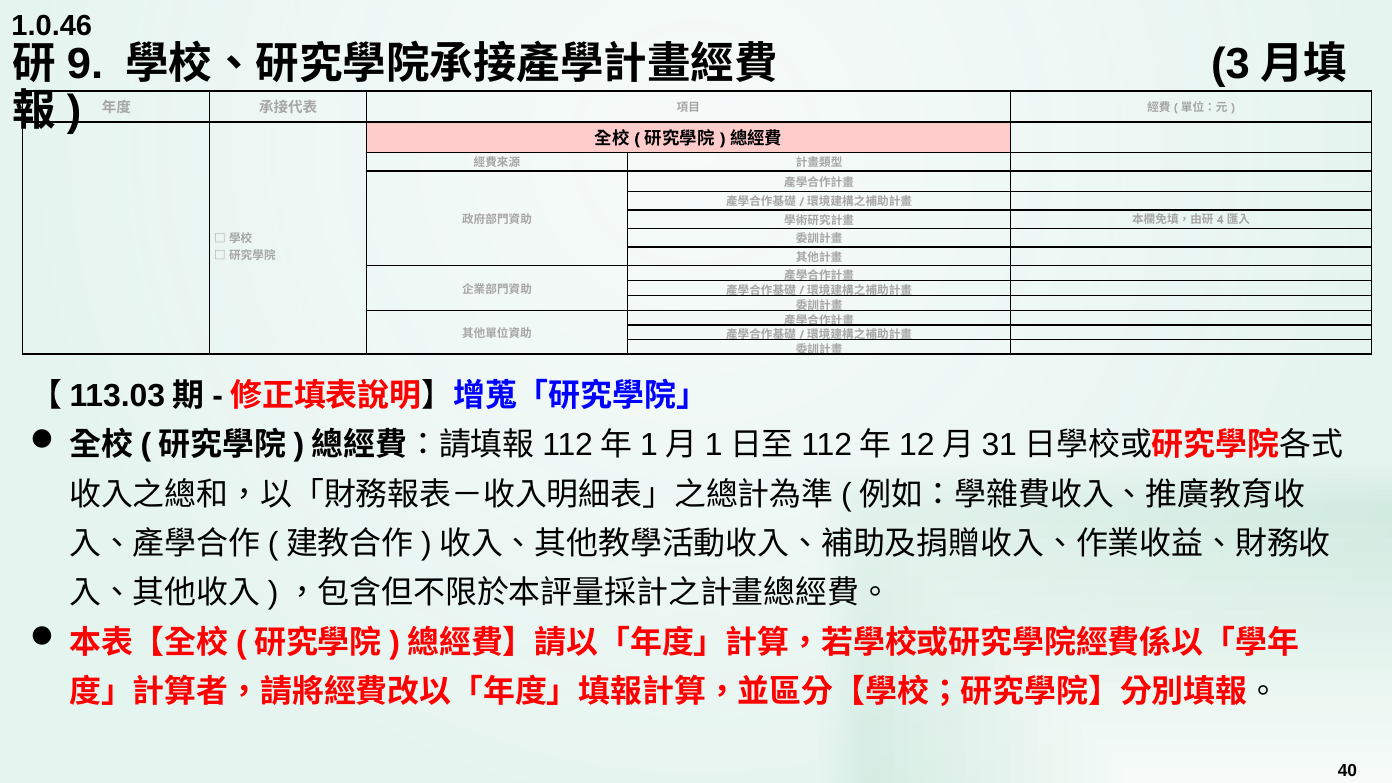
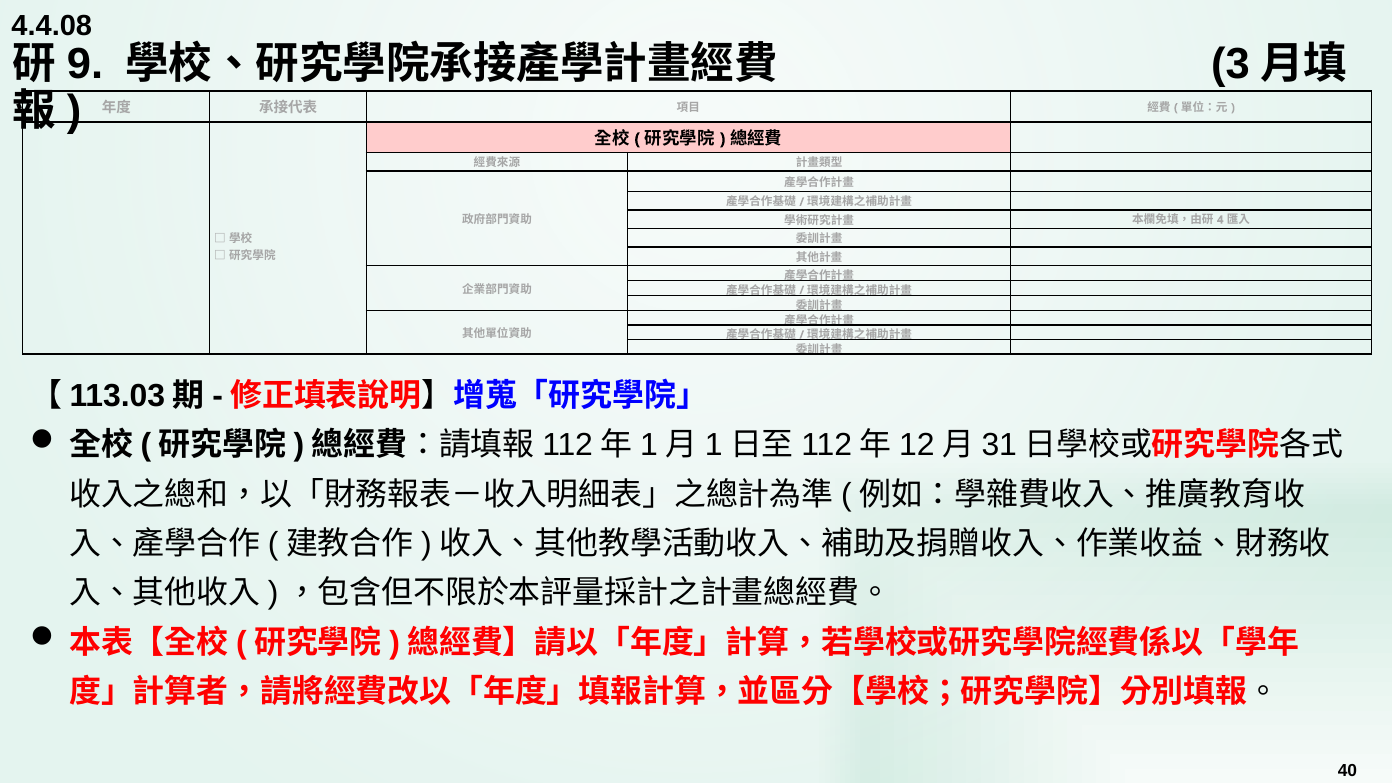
1.0.46: 1.0.46 -> 4.4.08 (52, 26)
